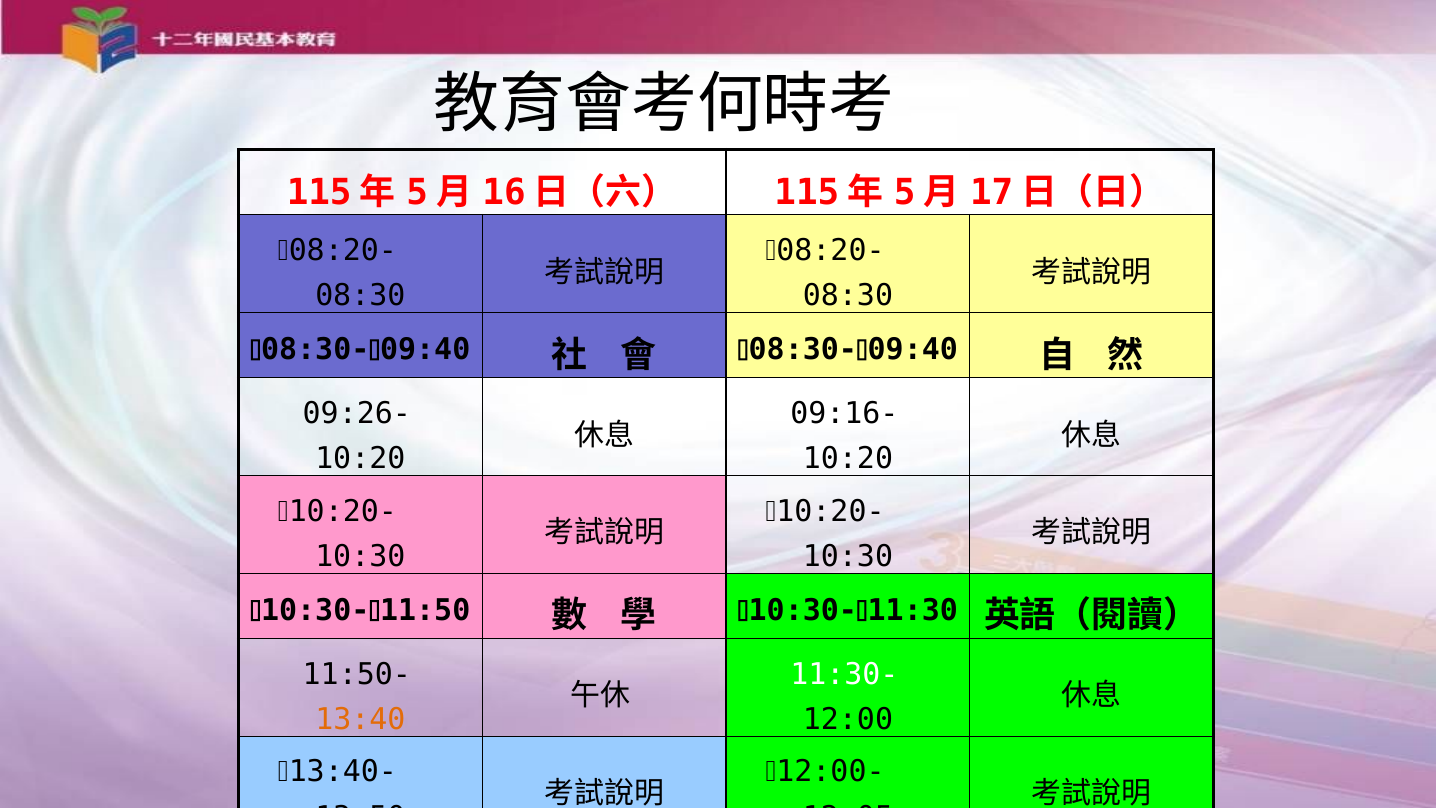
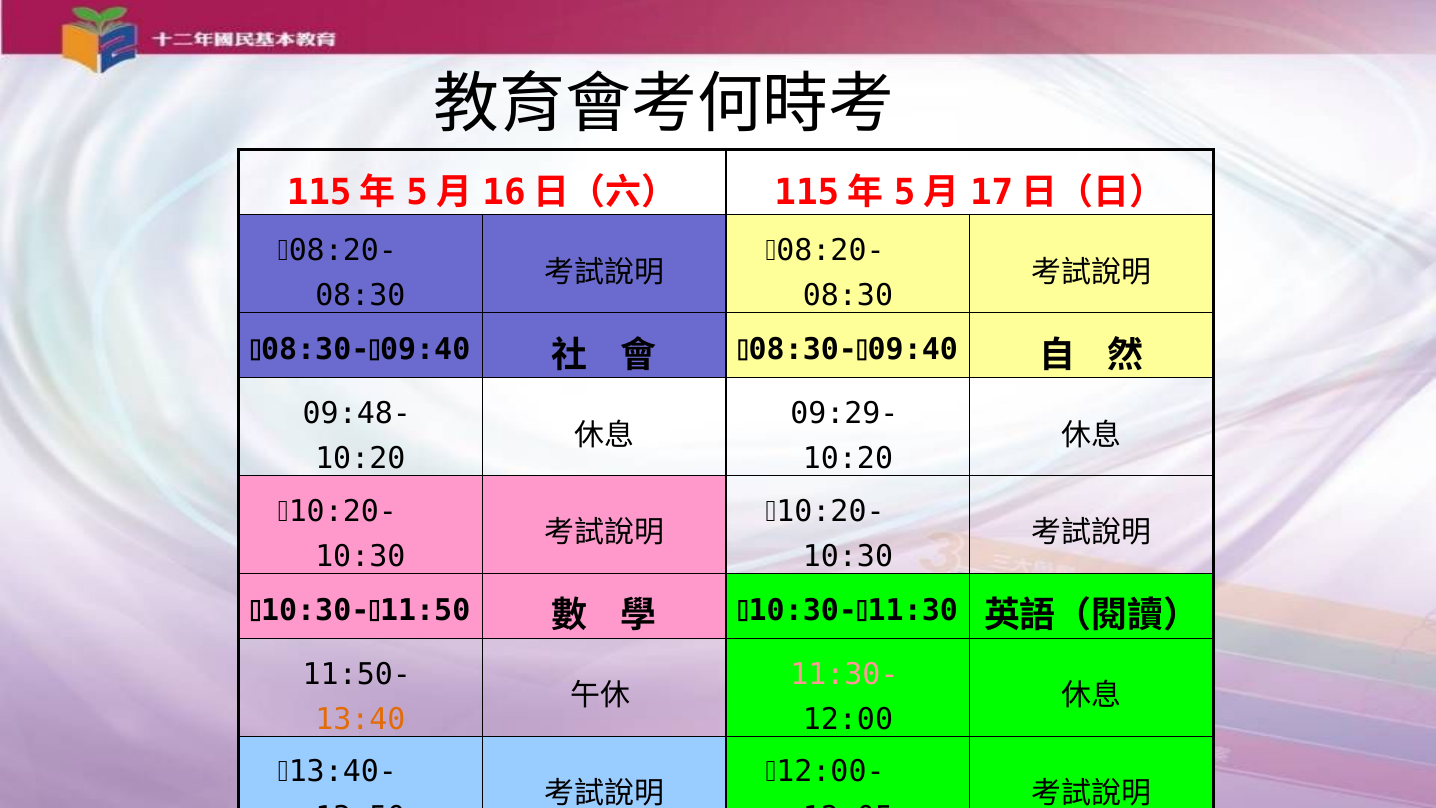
09:26-: 09:26- -> 09:48- (357, 413)
09:16-: 09:16- -> 09:29- (844, 413)
11:30- colour: white -> pink (844, 674)
